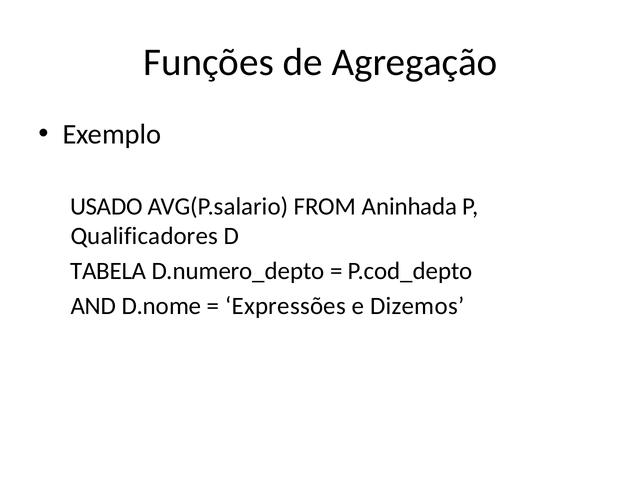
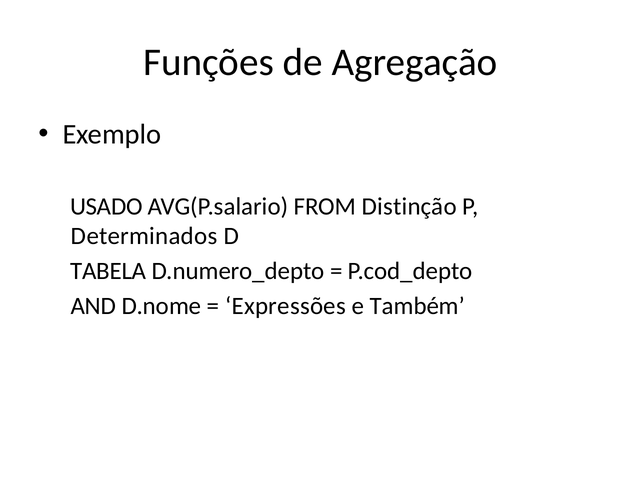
Aninhada: Aninhada -> Distinção (409, 206)
Qualificadores: Qualificadores -> Determinados (144, 236)
Dizemos: Dizemos -> Também (417, 306)
